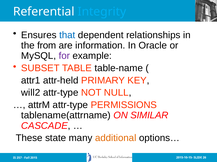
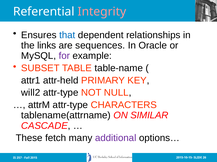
Integrity colour: light blue -> pink (102, 12)
from: from -> links (47, 46)
information: information -> sequences (100, 46)
PERMISSIONS: PERMISSIONS -> CHARACTERS (124, 105)
state: state -> fetch (56, 139)
additional colour: orange -> purple (116, 139)
